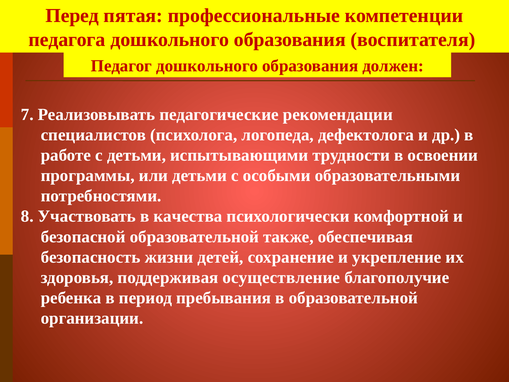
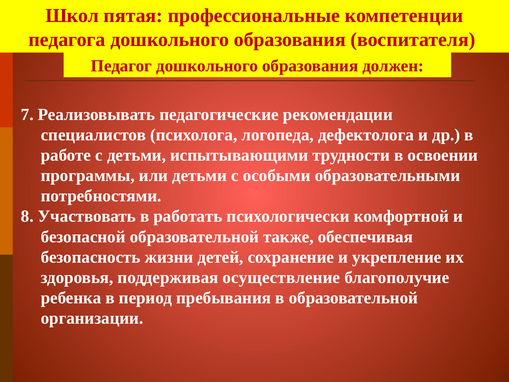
Перед: Перед -> Школ (72, 16)
качества: качества -> работать (188, 216)
